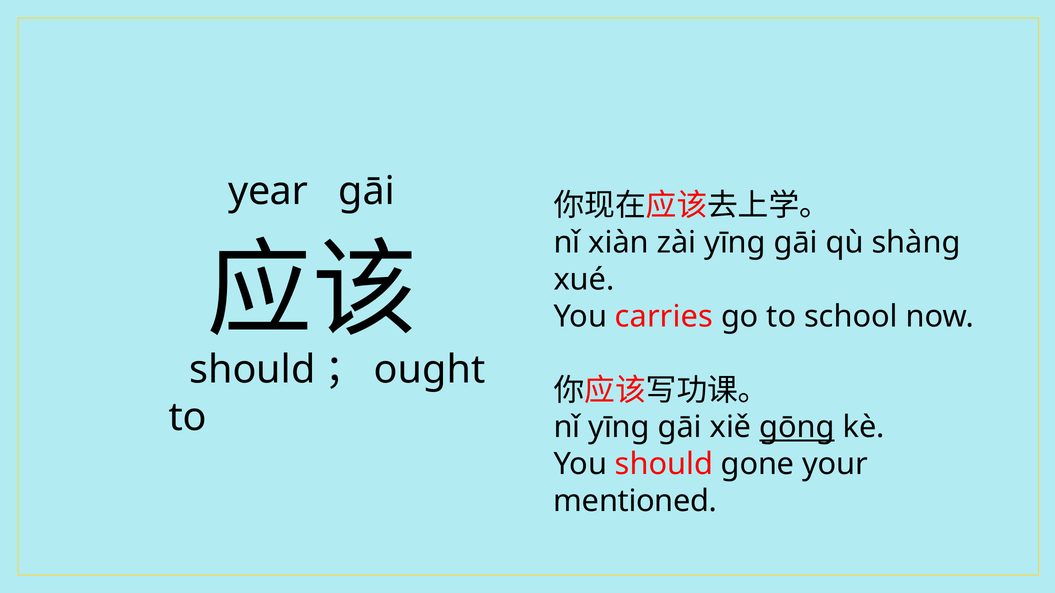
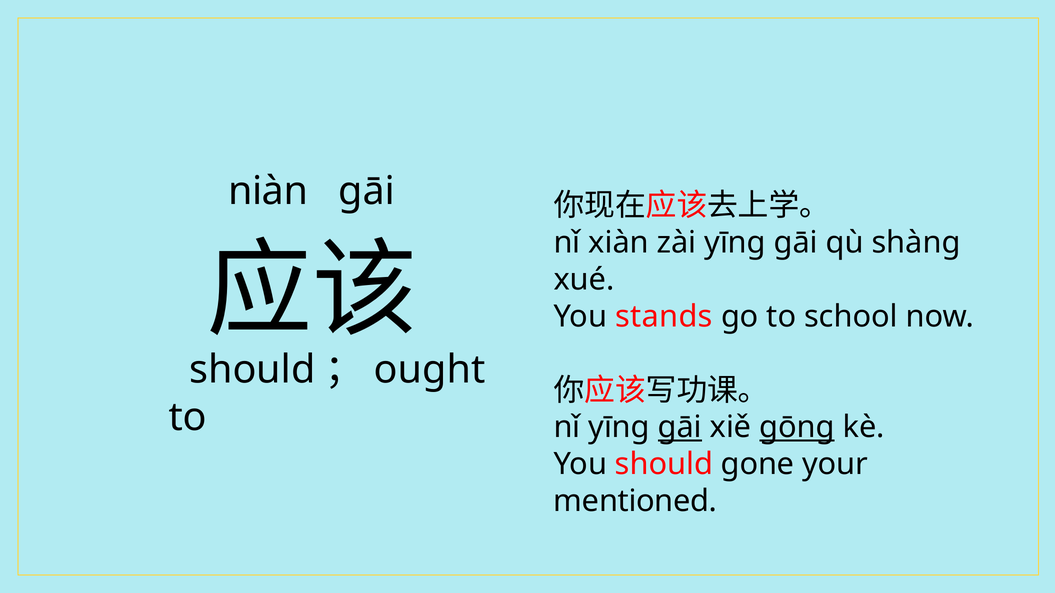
year: year -> niàn (268, 192)
carries: carries -> stands (664, 317)
gāi underline: none -> present (680, 428)
